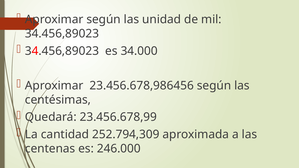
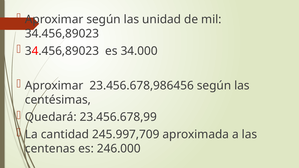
252.794,309: 252.794,309 -> 245.997,709 (126, 134)
